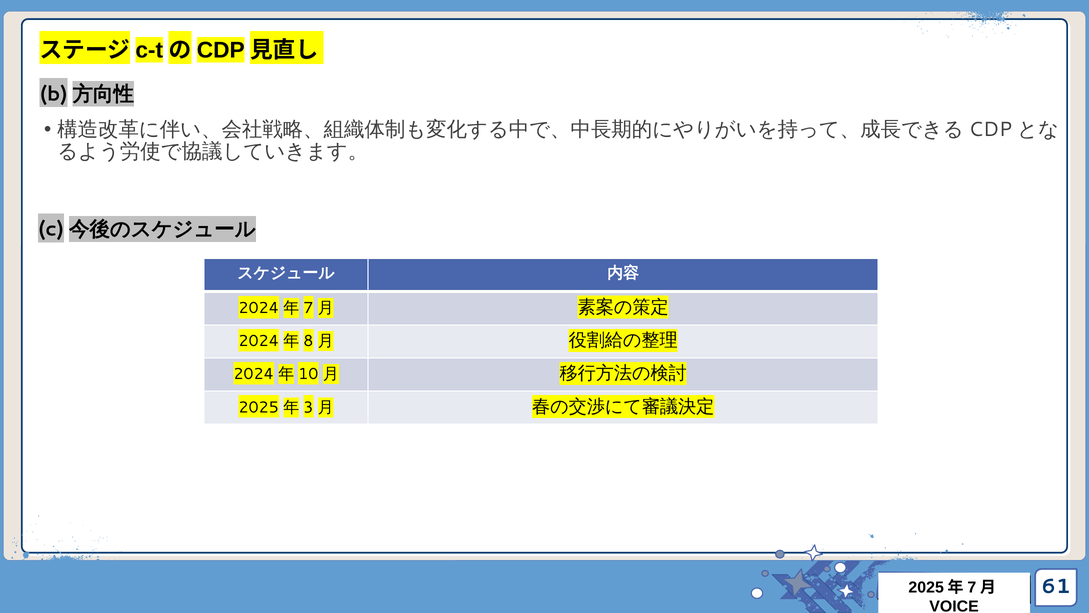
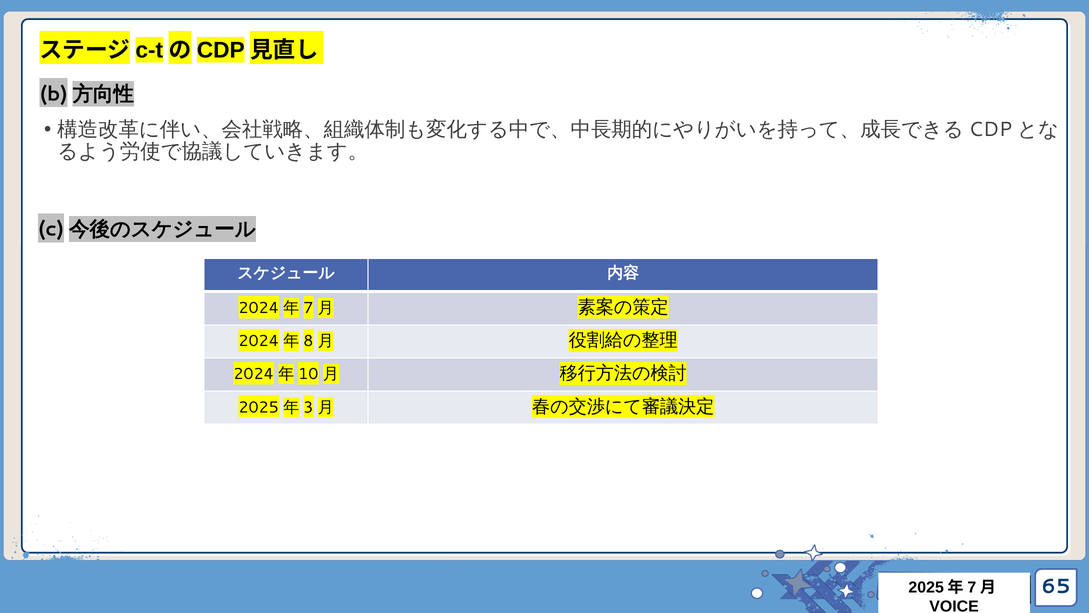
61: 61 -> 65 (1056, 586)
